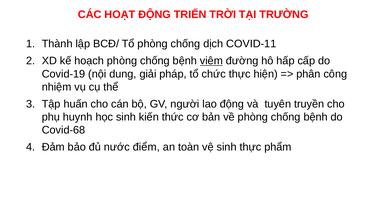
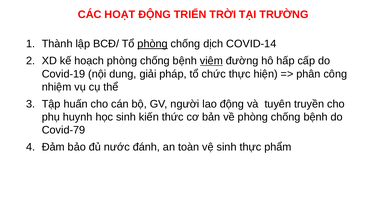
phòng underline: none -> present (153, 44)
COVID-11: COVID-11 -> COVID-14 (251, 44)
Covid-68: Covid-68 -> Covid-79 (64, 130)
điểm: điểm -> đánh (146, 147)
